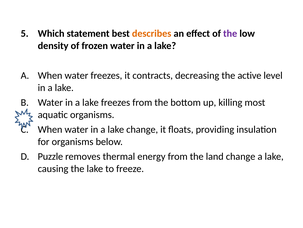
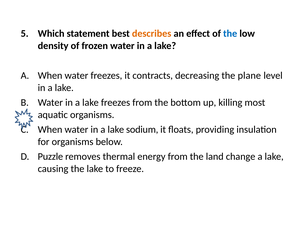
the colour: purple -> blue (230, 34)
active: active -> plane (249, 75)
lake change: change -> sodium (142, 129)
